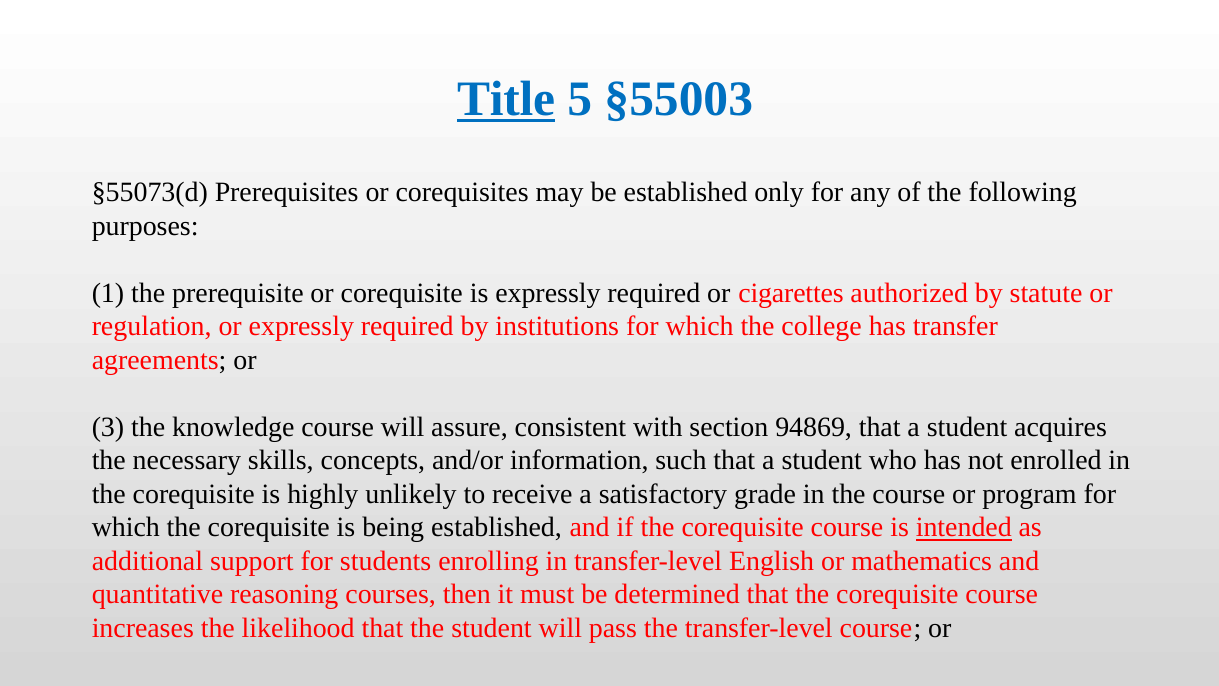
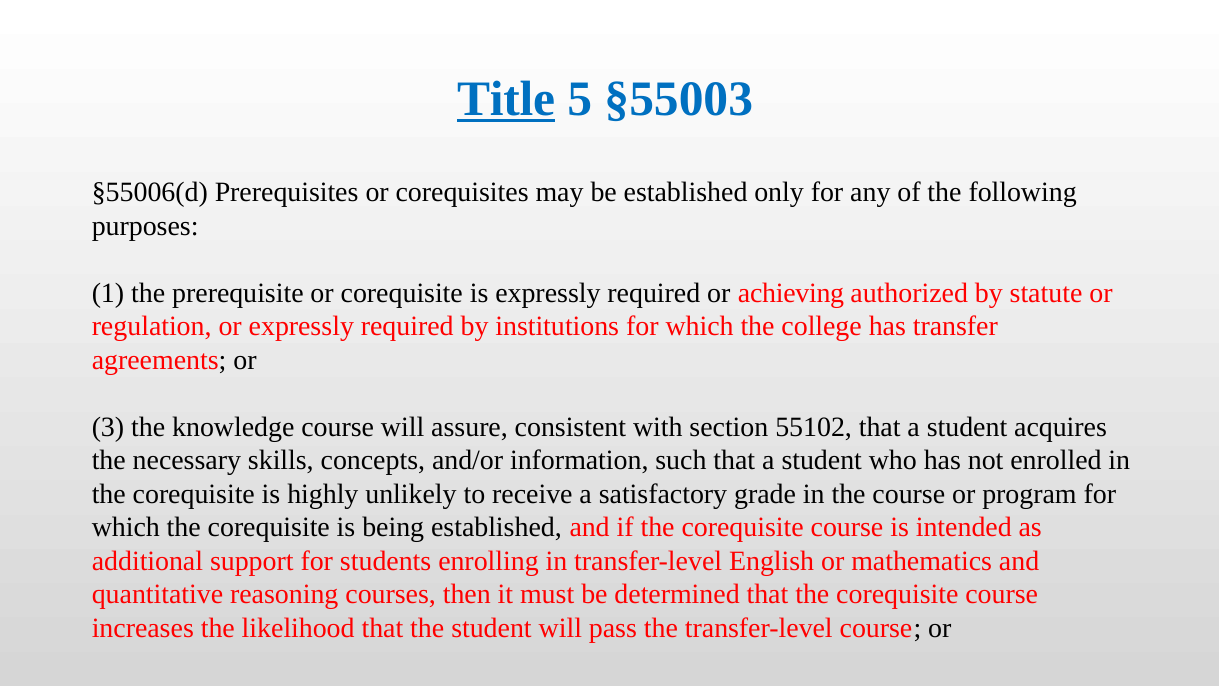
§55073(d: §55073(d -> §55006(d (150, 192)
cigarettes: cigarettes -> achieving (791, 293)
94869: 94869 -> 55102 (814, 427)
intended underline: present -> none (964, 527)
